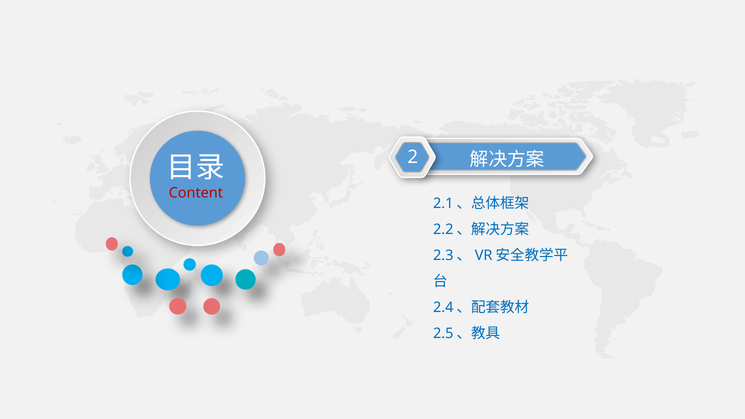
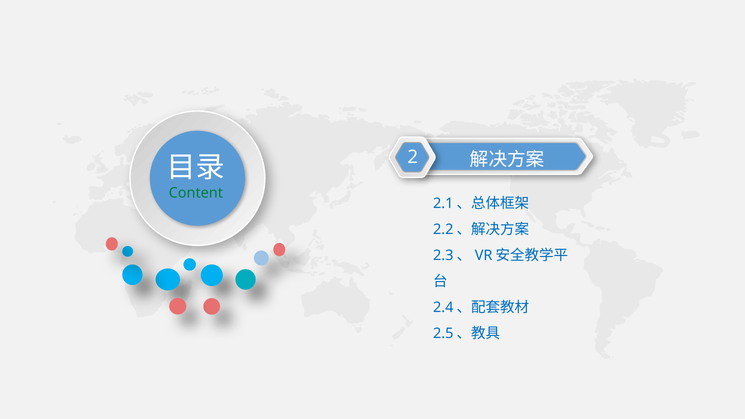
Content colour: red -> green (196, 193)
